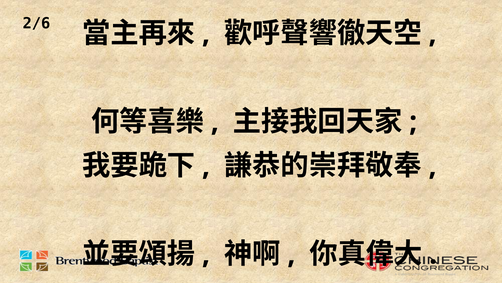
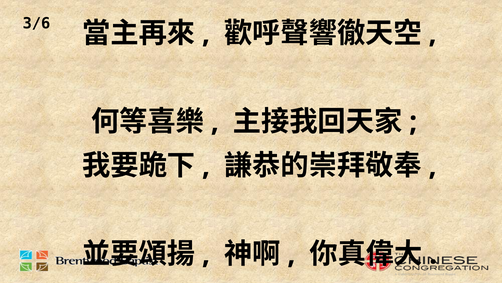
2/6: 2/6 -> 3/6 (36, 23)
